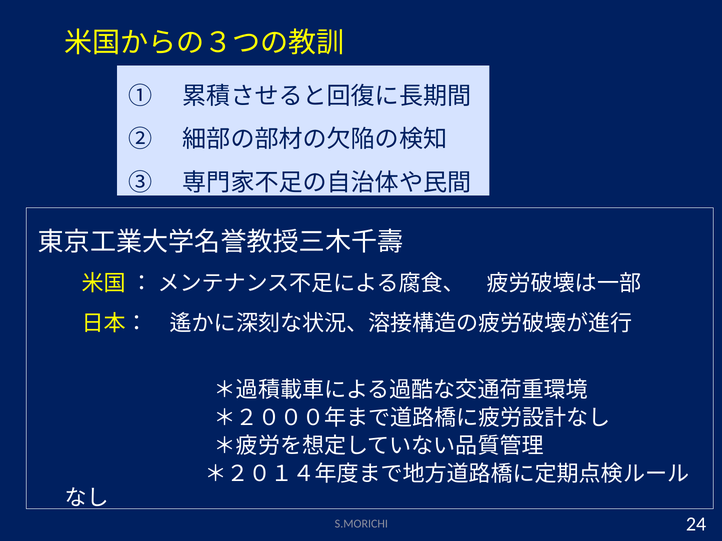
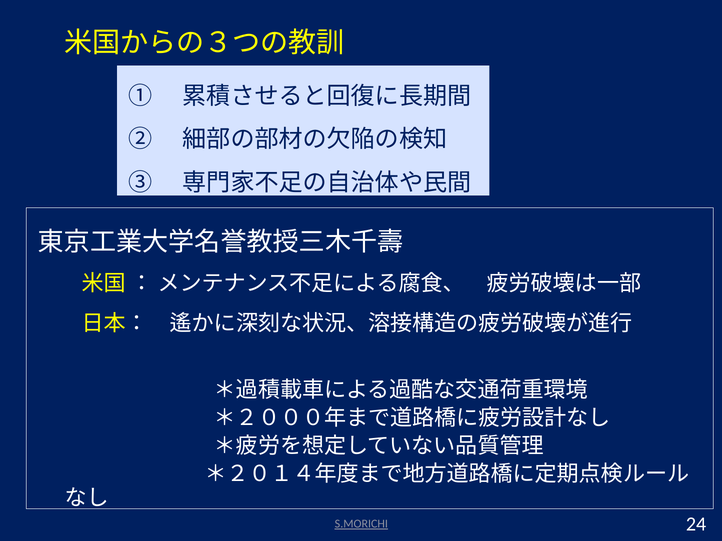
S.MORICHI underline: none -> present (361, 524)
